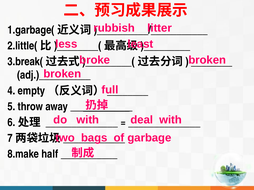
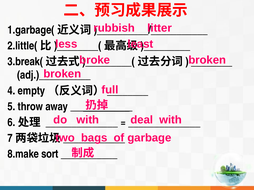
half: half -> sort (50, 154)
